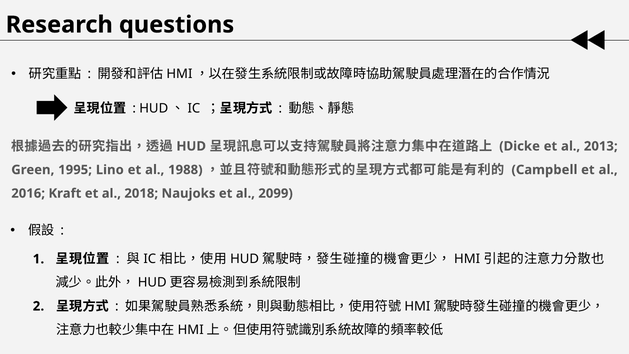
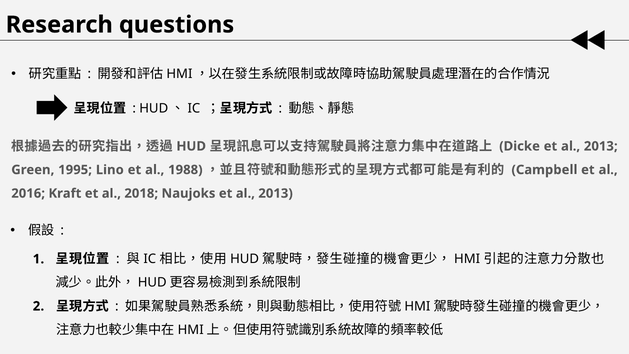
Naujoks et al 2099: 2099 -> 2013 (276, 193)
